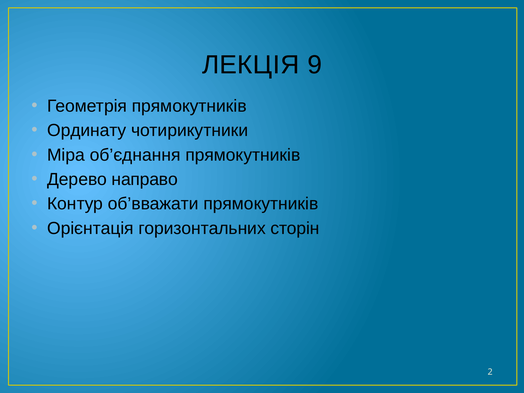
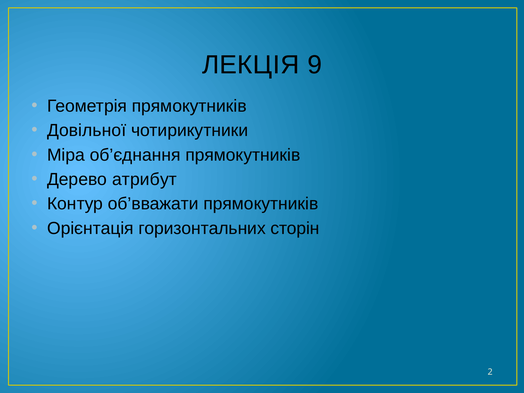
Ординату: Ординату -> Довільної (87, 130)
направо: направо -> атрибут (144, 179)
